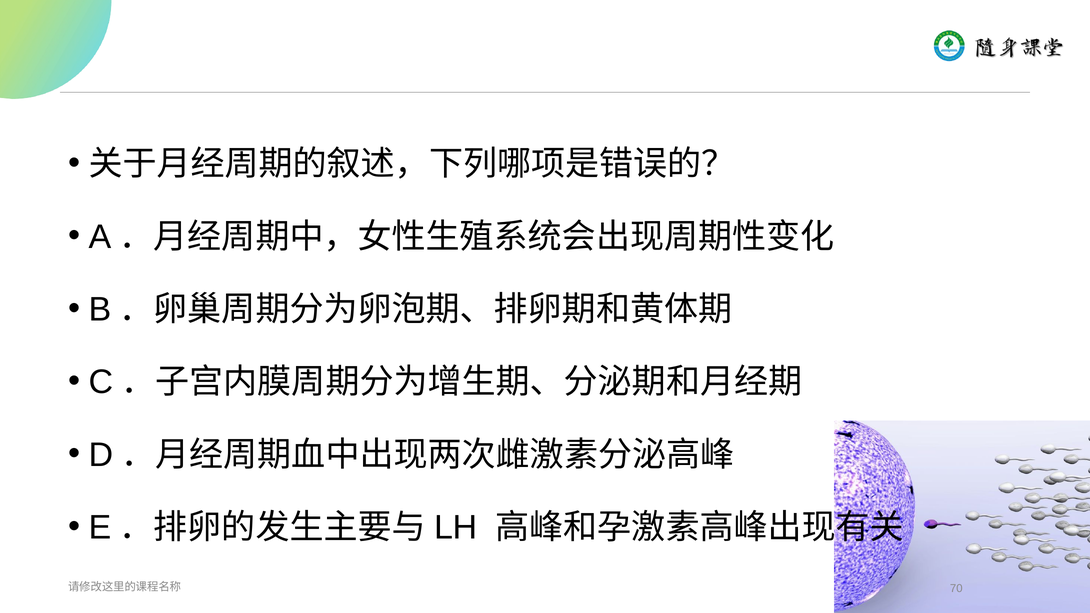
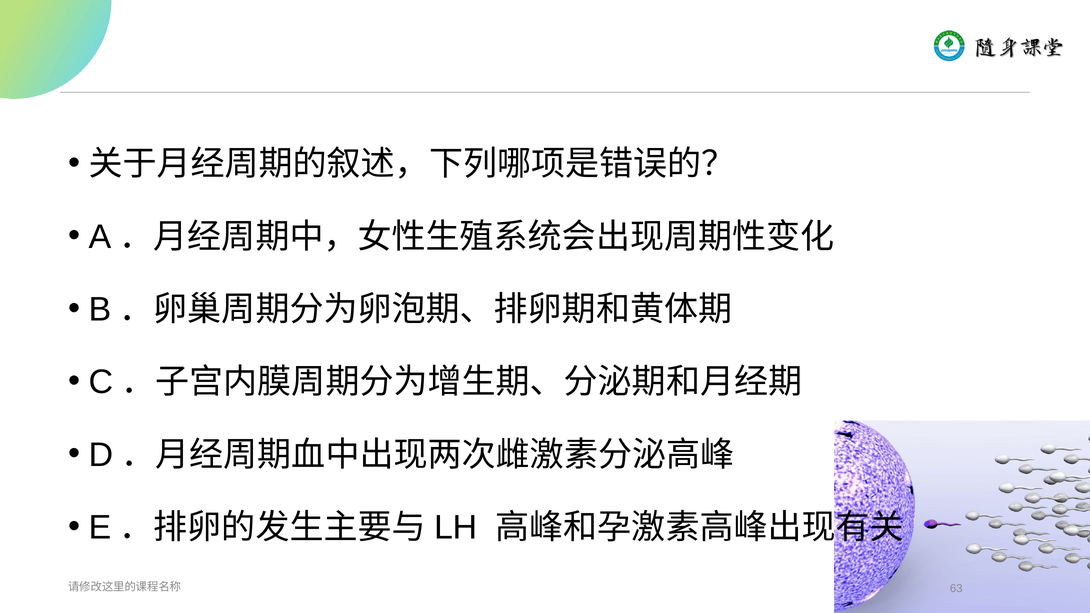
70: 70 -> 63 (956, 589)
